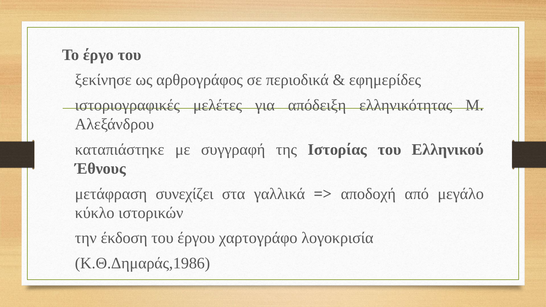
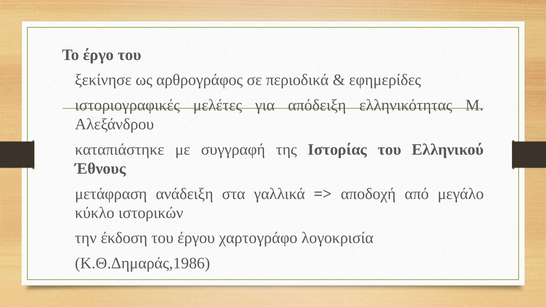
συνεχίζει: συνεχίζει -> ανάδειξη (185, 194)
